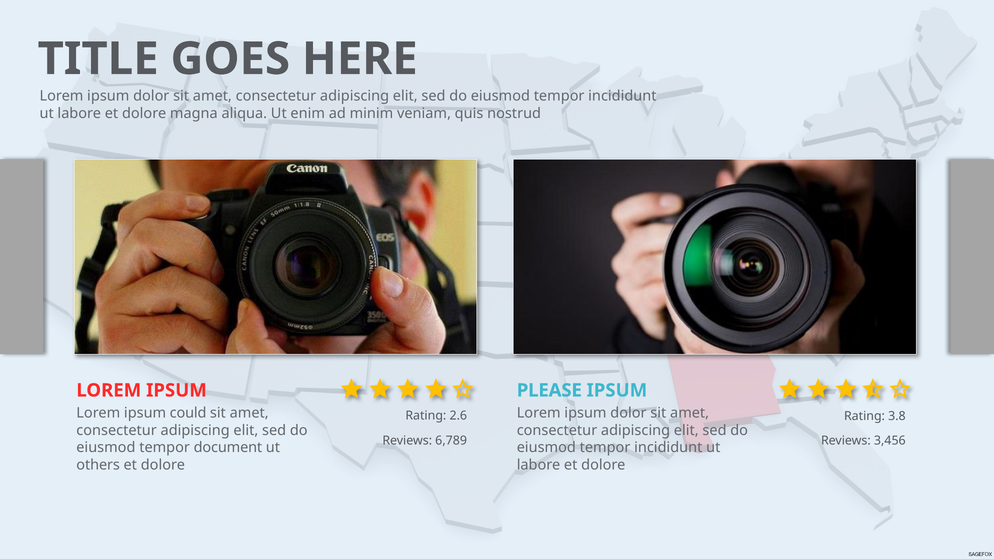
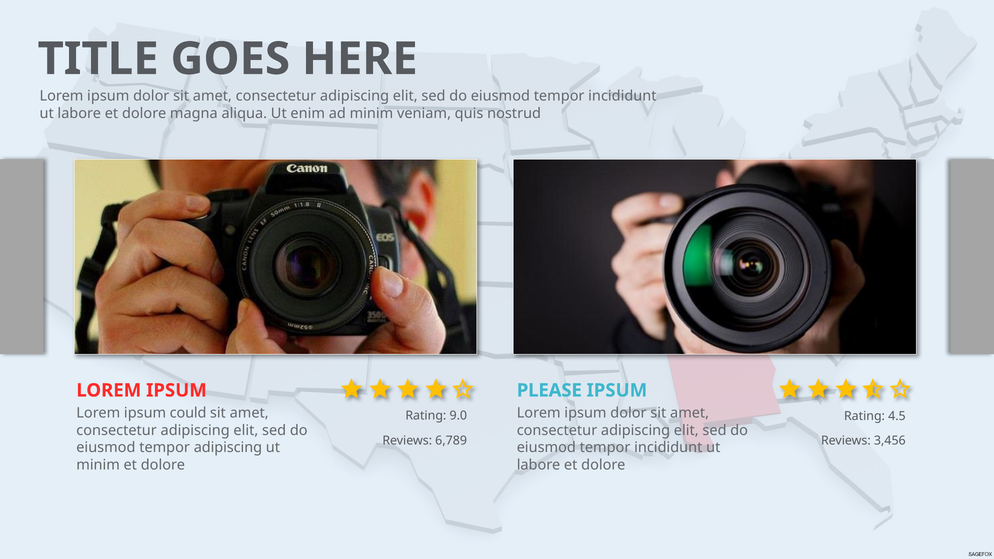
2.6: 2.6 -> 9.0 (458, 416)
3.8: 3.8 -> 4.5 (897, 416)
tempor document: document -> adipiscing (228, 448)
others: others -> minim (98, 465)
